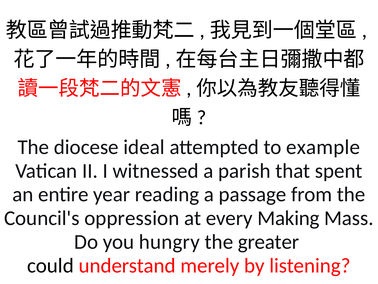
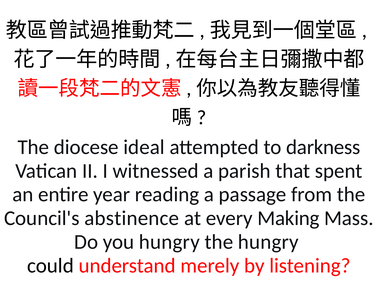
example: example -> darkness (323, 147)
oppression: oppression -> abstinence (132, 218)
the greater: greater -> hungry (268, 241)
